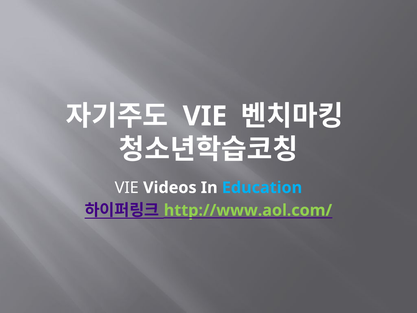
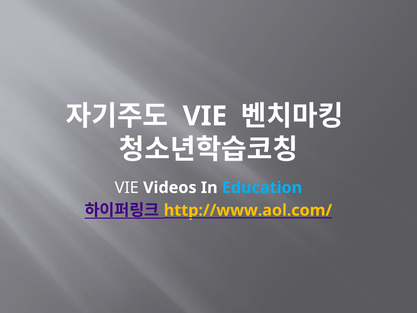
http://www.aol.com/ colour: light green -> yellow (248, 210)
